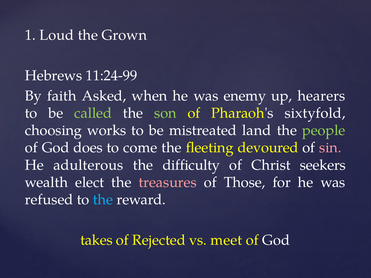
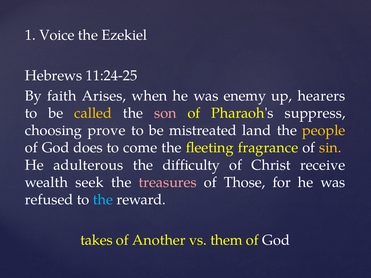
Loud: Loud -> Voice (57, 35)
Grown: Grown -> Ezekiel (124, 35)
11:24-99: 11:24-99 -> 11:24-25 (111, 76)
Asked: Asked -> Arises (104, 96)
called colour: light green -> yellow (93, 113)
son colour: light green -> pink (165, 113)
sixtyfold: sixtyfold -> suppress (315, 113)
works: works -> prove (107, 131)
people colour: light green -> yellow (324, 131)
devoured: devoured -> fragrance (268, 148)
sin colour: pink -> yellow (330, 148)
seekers: seekers -> receive (323, 165)
elect: elect -> seek (90, 183)
Rejected: Rejected -> Another (159, 240)
meet: meet -> them (226, 240)
